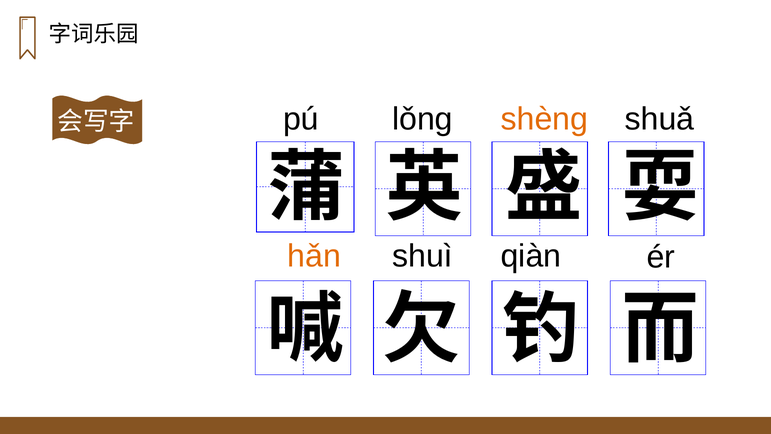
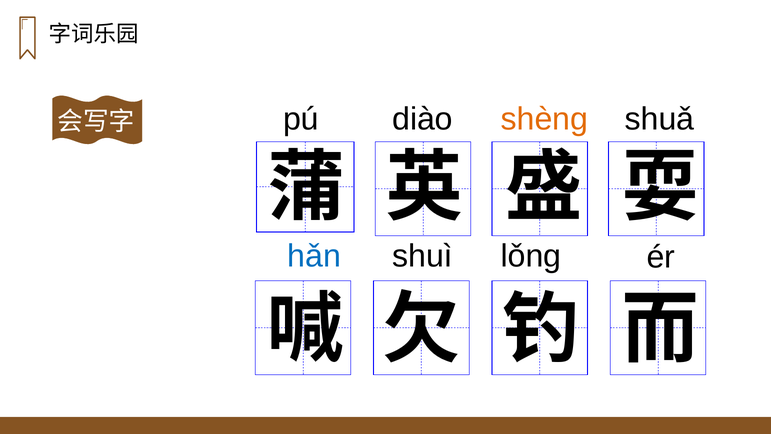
lǒnɡ: lǒnɡ -> diào (422, 119)
hǎn colour: orange -> blue (314, 256)
qiàn: qiàn -> lǒng (531, 256)
